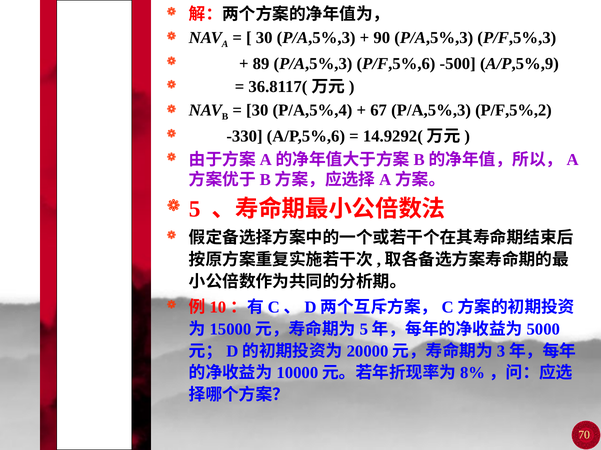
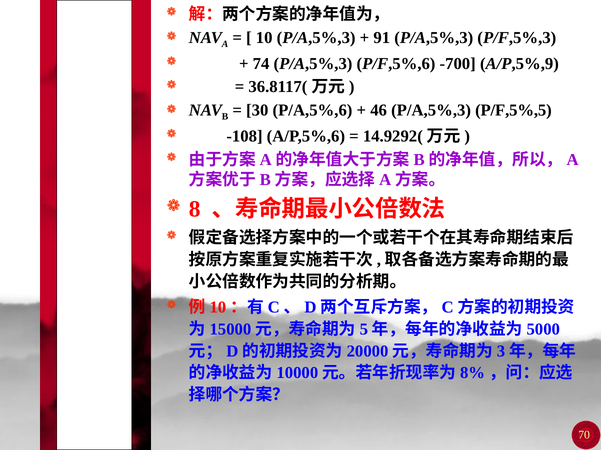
30: 30 -> 10 (264, 38)
90: 90 -> 91 (382, 38)
89: 89 -> 74 (261, 64)
-500: -500 -> -700 (458, 64)
P/A,5%,4: P/A,5%,4 -> P/A,5%,6 (313, 110)
67: 67 -> 46 (379, 110)
P/F,5%,2: P/F,5%,2 -> P/F,5%,5 (513, 110)
-330: -330 -> -108 (244, 137)
5: 5 -> 8 (195, 209)
